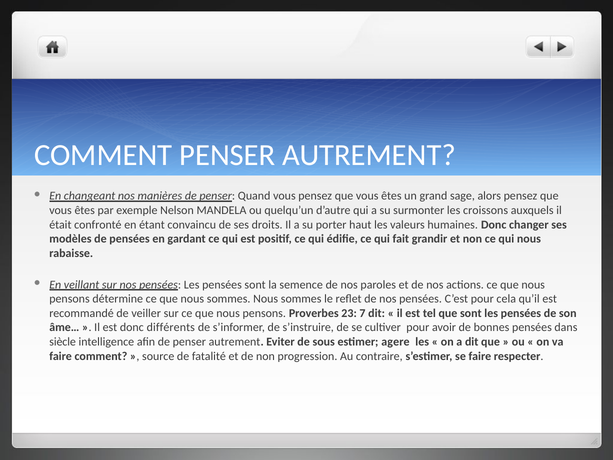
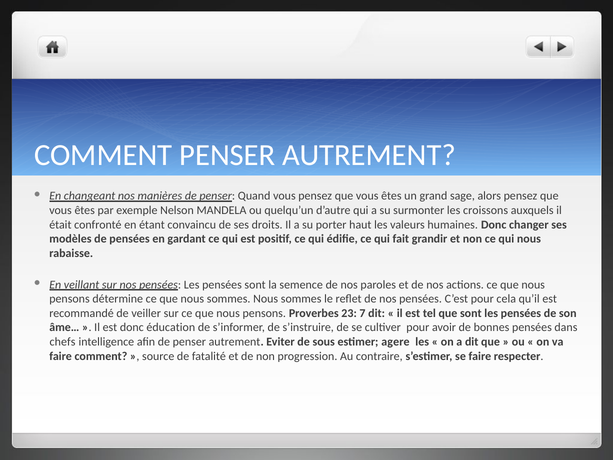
différents: différents -> éducation (171, 327)
siècle: siècle -> chefs (62, 342)
